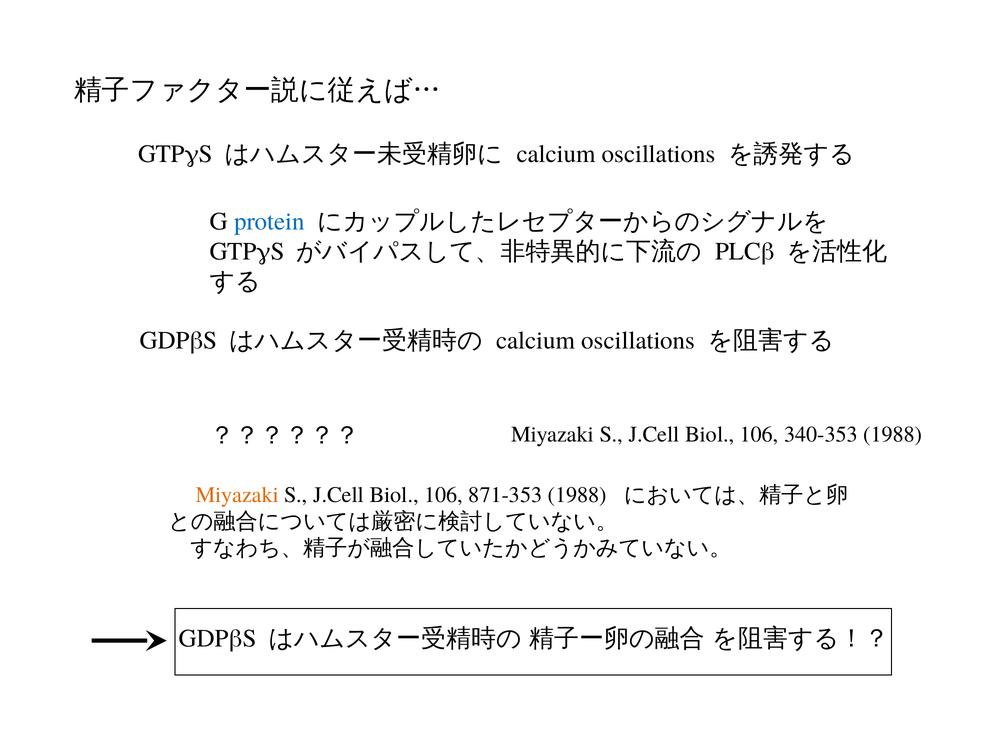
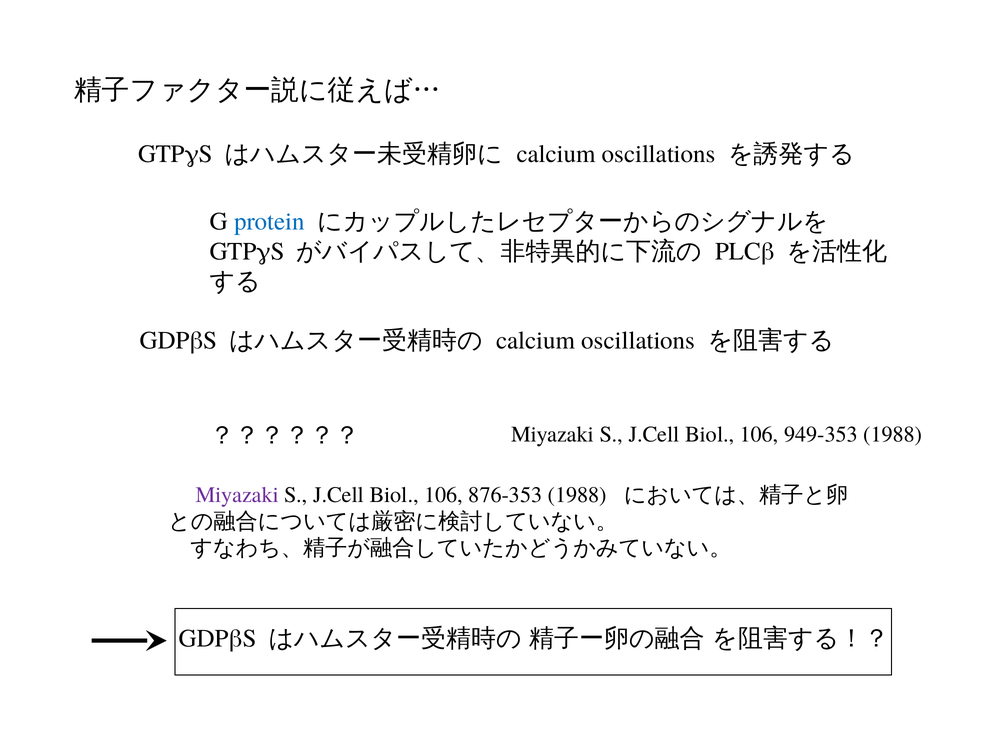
340-353: 340-353 -> 949-353 (821, 434)
Miyazaki colour: orange -> purple (237, 495)
871-353: 871-353 -> 876-353 (505, 495)
